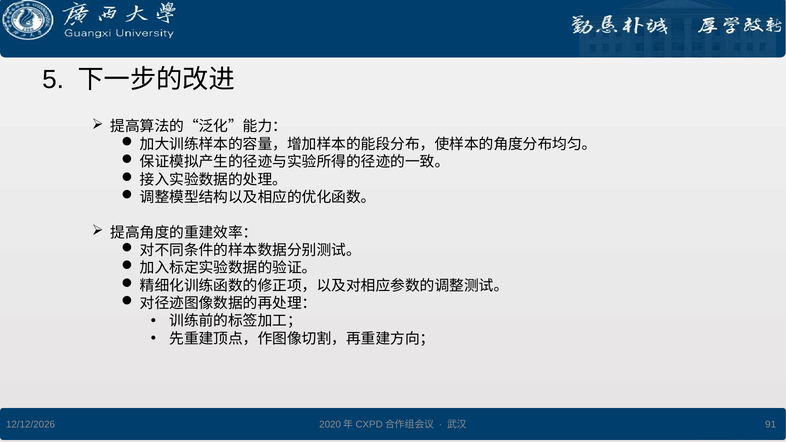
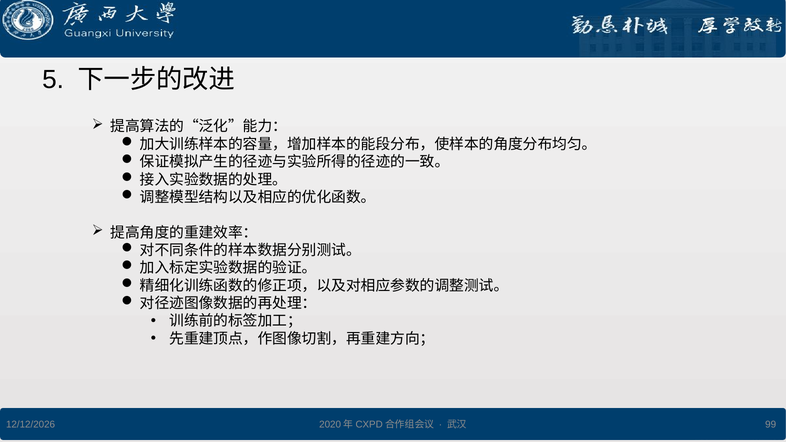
91: 91 -> 99 (771, 425)
